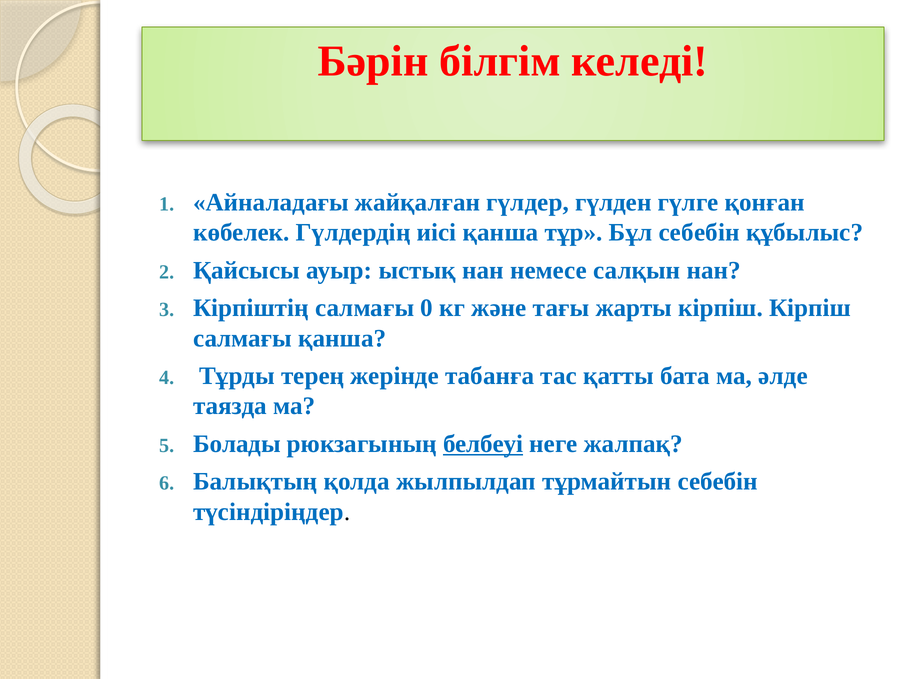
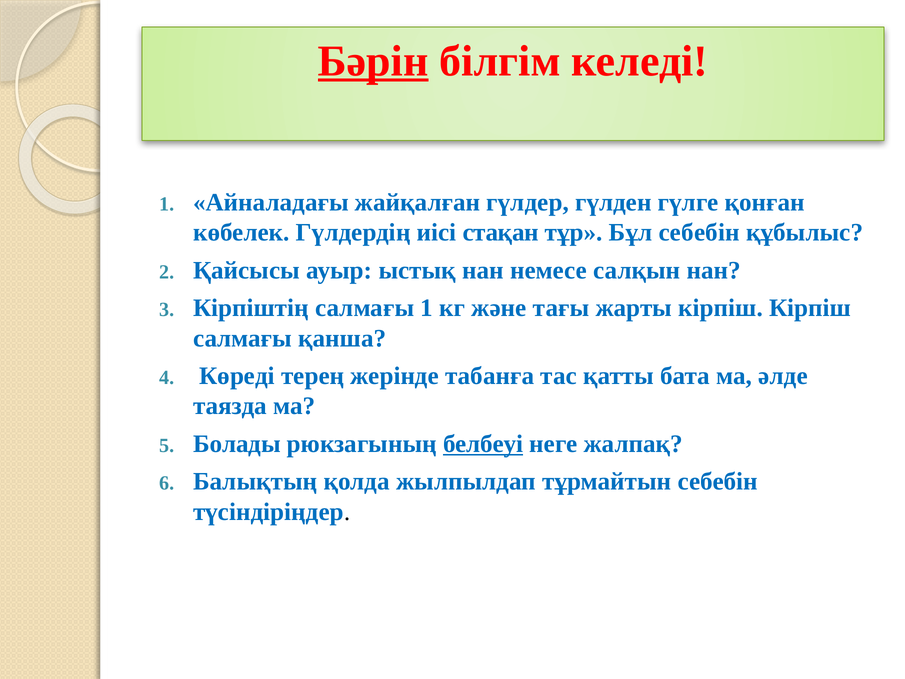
Бәрін underline: none -> present (373, 61)
иісі қанша: қанша -> стақан (501, 232)
салмағы 0: 0 -> 1 (427, 308)
Тұрды: Тұрды -> Көреді (237, 376)
